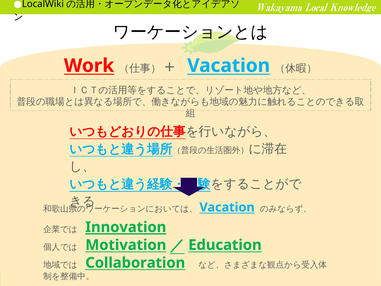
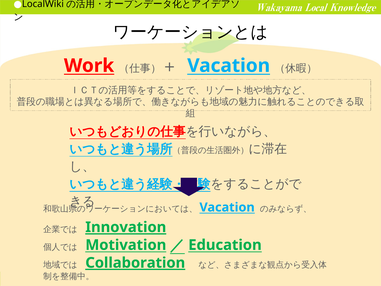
Collaboration underline: none -> present (135, 263)
